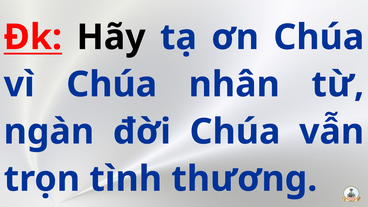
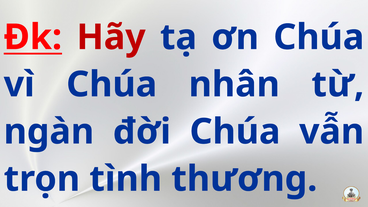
Hãy colour: black -> red (111, 37)
